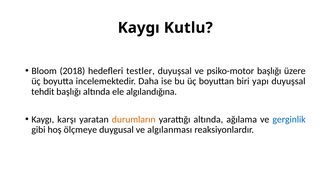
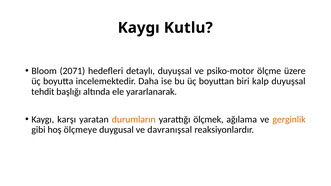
2018: 2018 -> 2071 (72, 71)
testler: testler -> detaylı (141, 71)
psiko-motor başlığı: başlığı -> ölçme (269, 71)
yapı: yapı -> kalp (260, 81)
algılandığına: algılandığına -> yararlanarak (152, 92)
yarattığı altında: altında -> ölçmek (208, 119)
gerginlik colour: blue -> orange (289, 119)
algılanması: algılanması -> davranışsal (170, 130)
